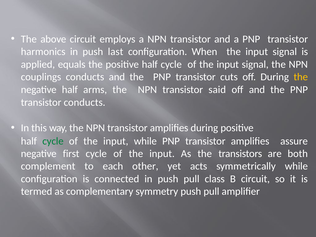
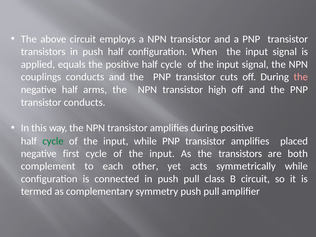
harmonics: harmonics -> transistors (43, 52)
push last: last -> half (116, 52)
the colour: yellow -> pink (301, 77)
said: said -> high (217, 90)
assure: assure -> placed (294, 141)
